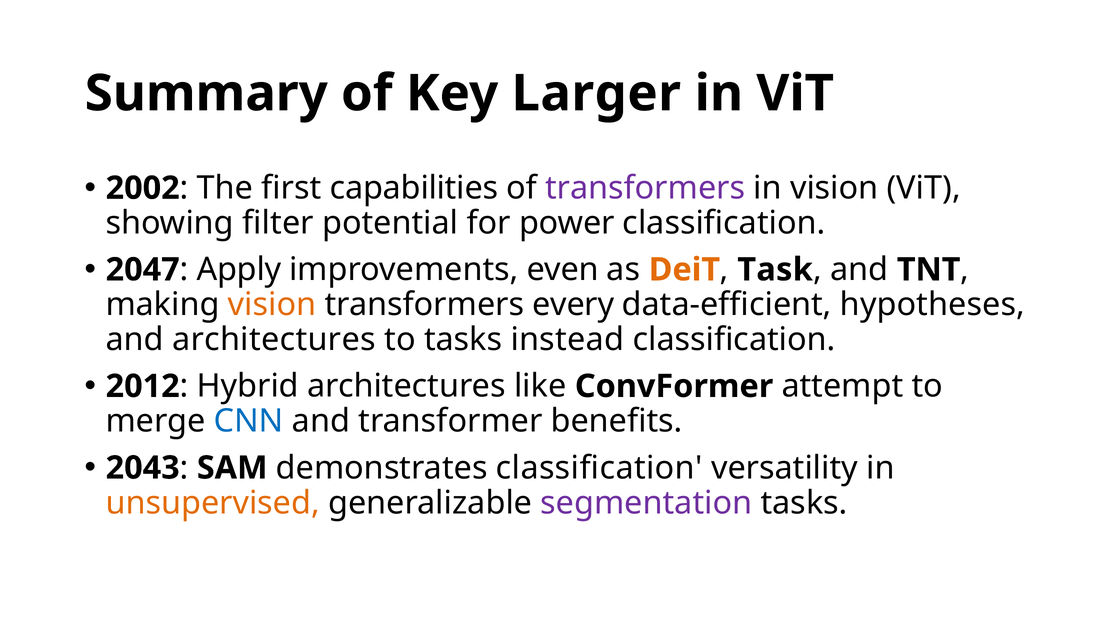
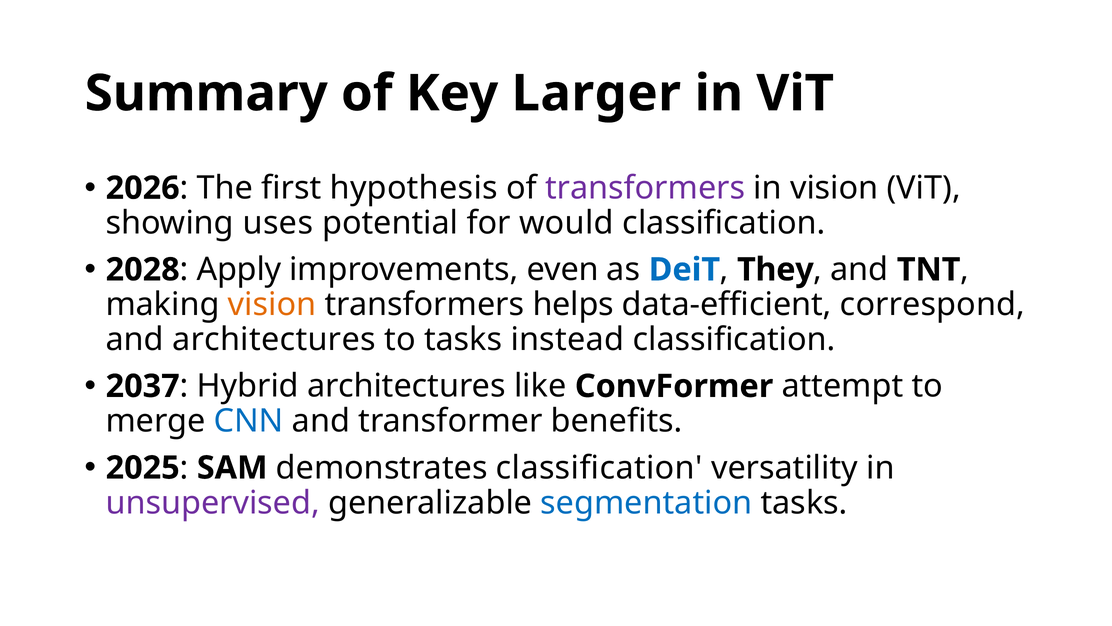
2002: 2002 -> 2026 (143, 188)
capabilities: capabilities -> hypothesis (414, 188)
filter: filter -> uses (278, 223)
power: power -> would (566, 223)
2047: 2047 -> 2028 (143, 269)
DeiT colour: orange -> blue (684, 269)
Task: Task -> They (775, 269)
every: every -> helps (573, 304)
hypotheses: hypotheses -> correspond (932, 304)
2012: 2012 -> 2037 (143, 386)
2043: 2043 -> 2025 (143, 467)
unsupervised colour: orange -> purple (213, 502)
segmentation colour: purple -> blue (646, 502)
